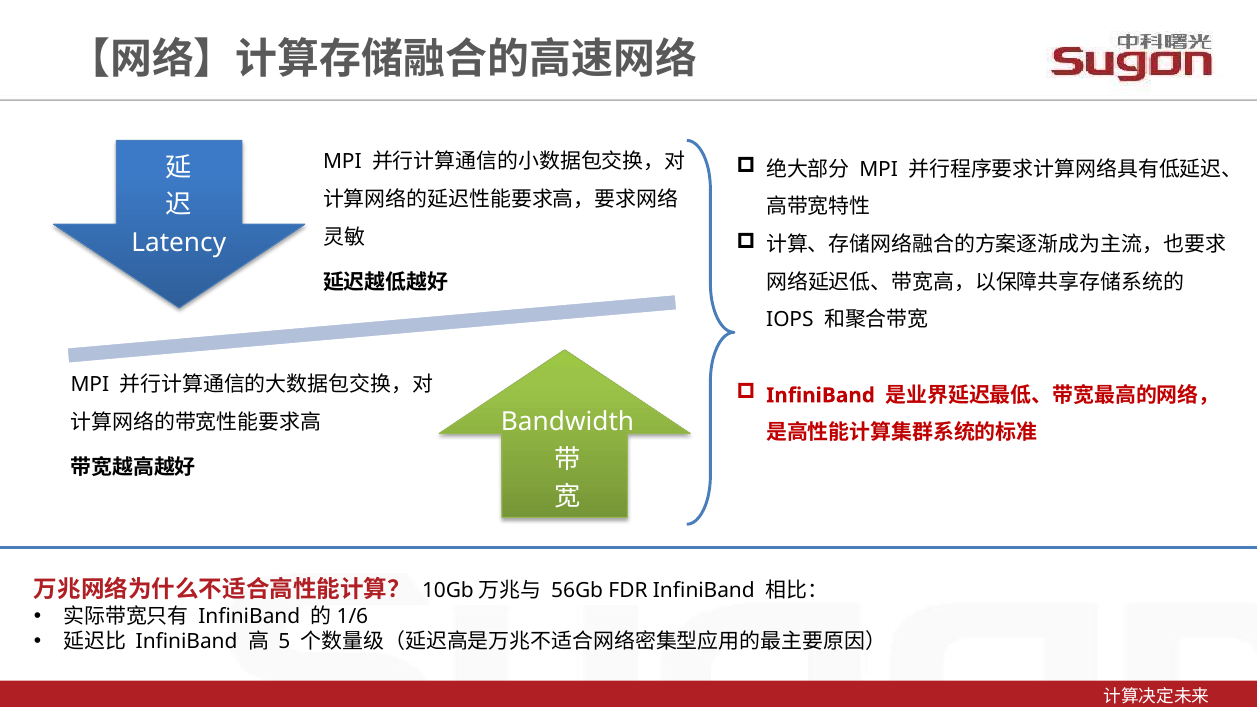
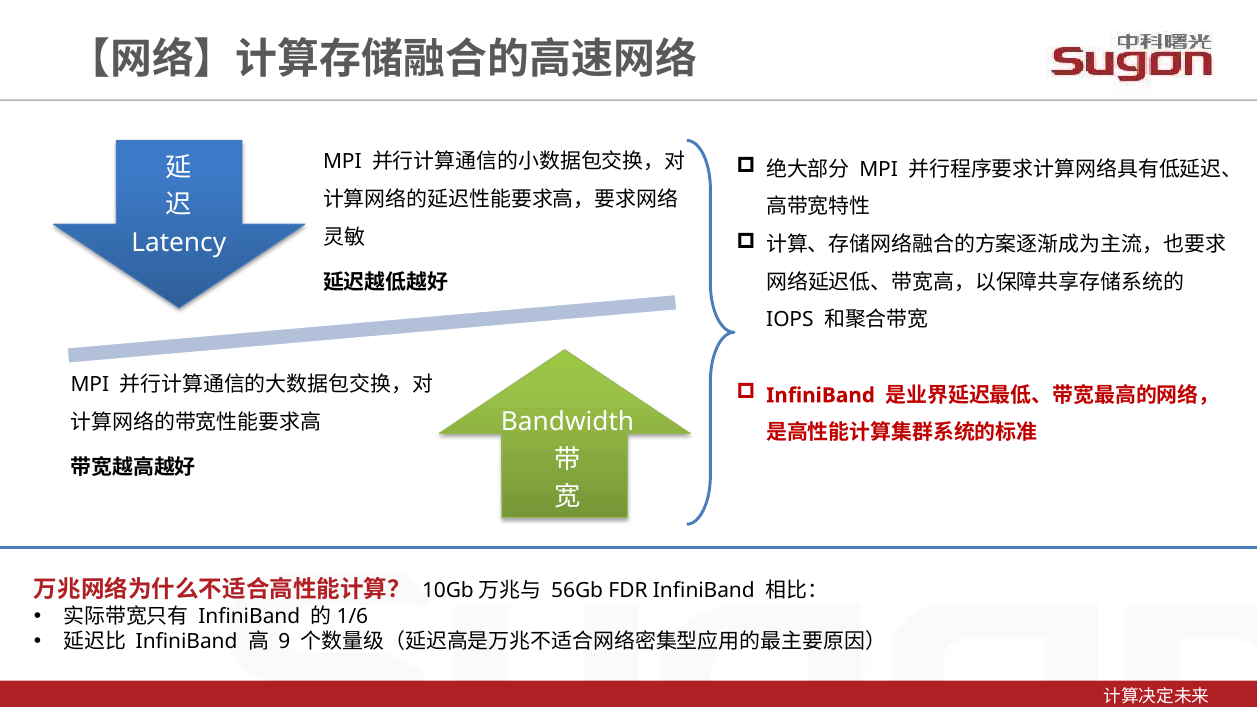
5: 5 -> 9 (284, 642)
